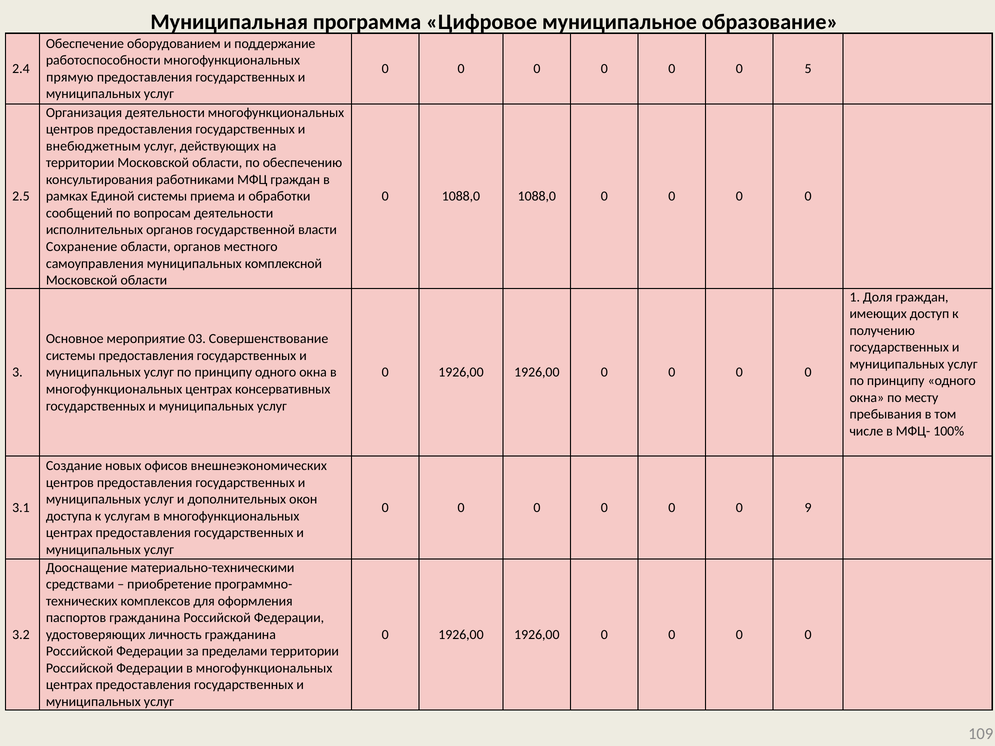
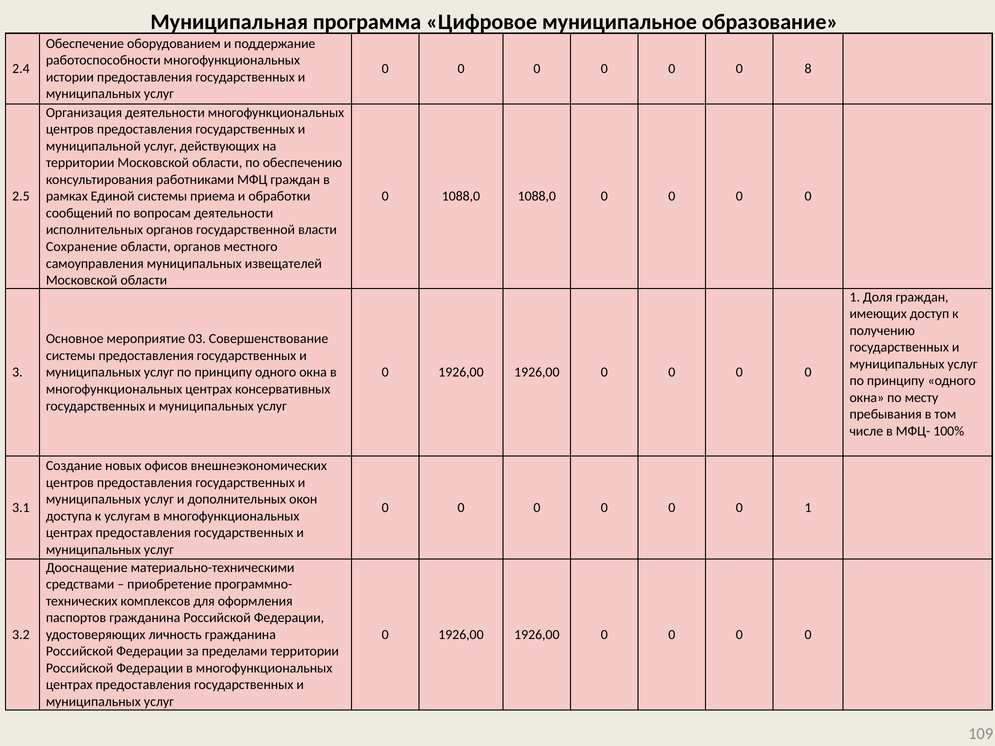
5: 5 -> 8 (808, 69)
прямую: прямую -> истории (70, 77)
внебюджетным: внебюджетным -> муниципальной (93, 146)
комплексной: комплексной -> извещателей (283, 264)
9: 9 -> 1 (808, 508)
